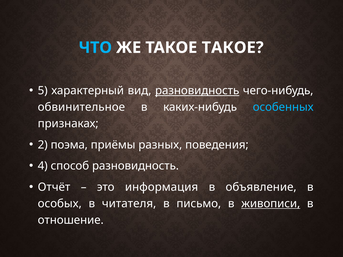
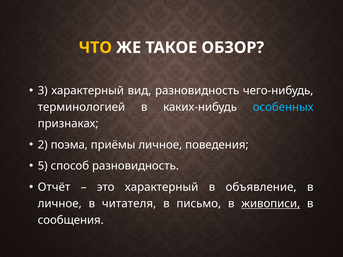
ЧТО colour: light blue -> yellow (95, 48)
ТАКОЕ ТАКОЕ: ТАКОЕ -> ОБЗОР (233, 48)
5: 5 -> 3 (43, 91)
разновидность underline: present -> none (197, 91)
обвинительное: обвинительное -> терминологией (81, 107)
приёмы разных: разных -> личное (160, 145)
4: 4 -> 5 (43, 166)
это информация: информация -> характерный (162, 187)
особых: особых -> личное (60, 204)
отношение: отношение -> сообщения (71, 220)
